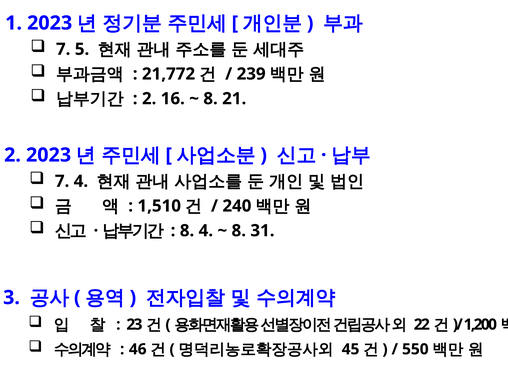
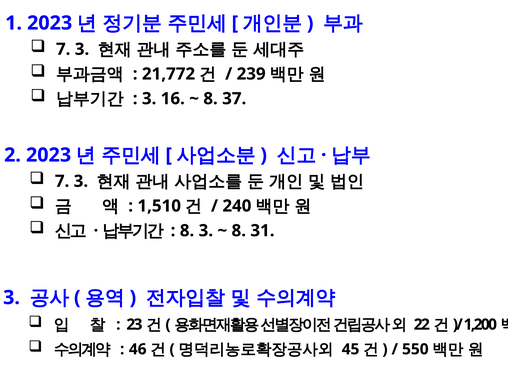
5: 5 -> 3 (82, 49)
2: 2 -> 3 (149, 99)
21: 21 -> 37 (234, 99)
4: 4 -> 3 (81, 181)
8 4: 4 -> 3 (206, 231)
